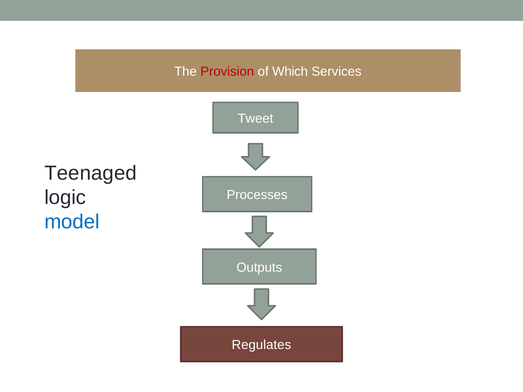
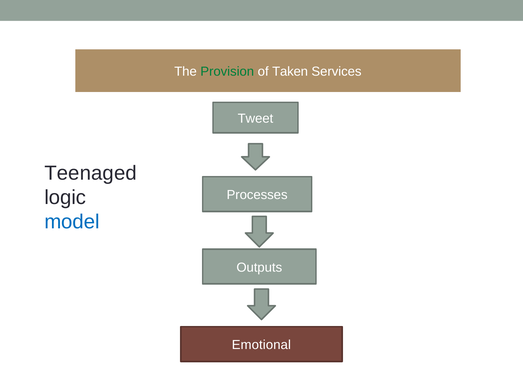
Provision colour: red -> green (227, 72)
Which: Which -> Taken (290, 72)
Regulates: Regulates -> Emotional (261, 345)
